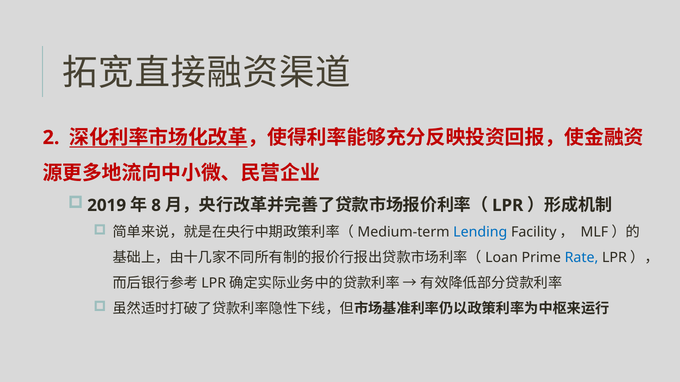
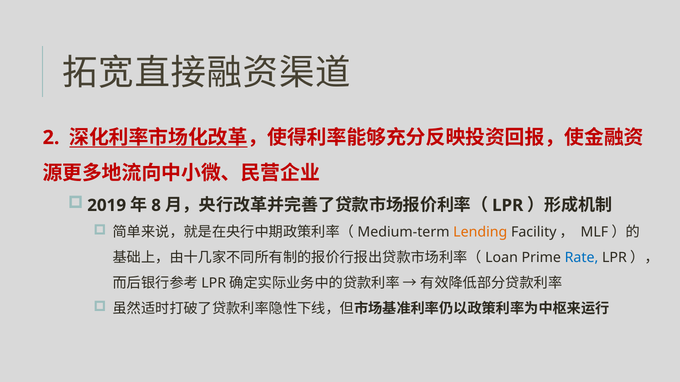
Lending colour: blue -> orange (480, 233)
